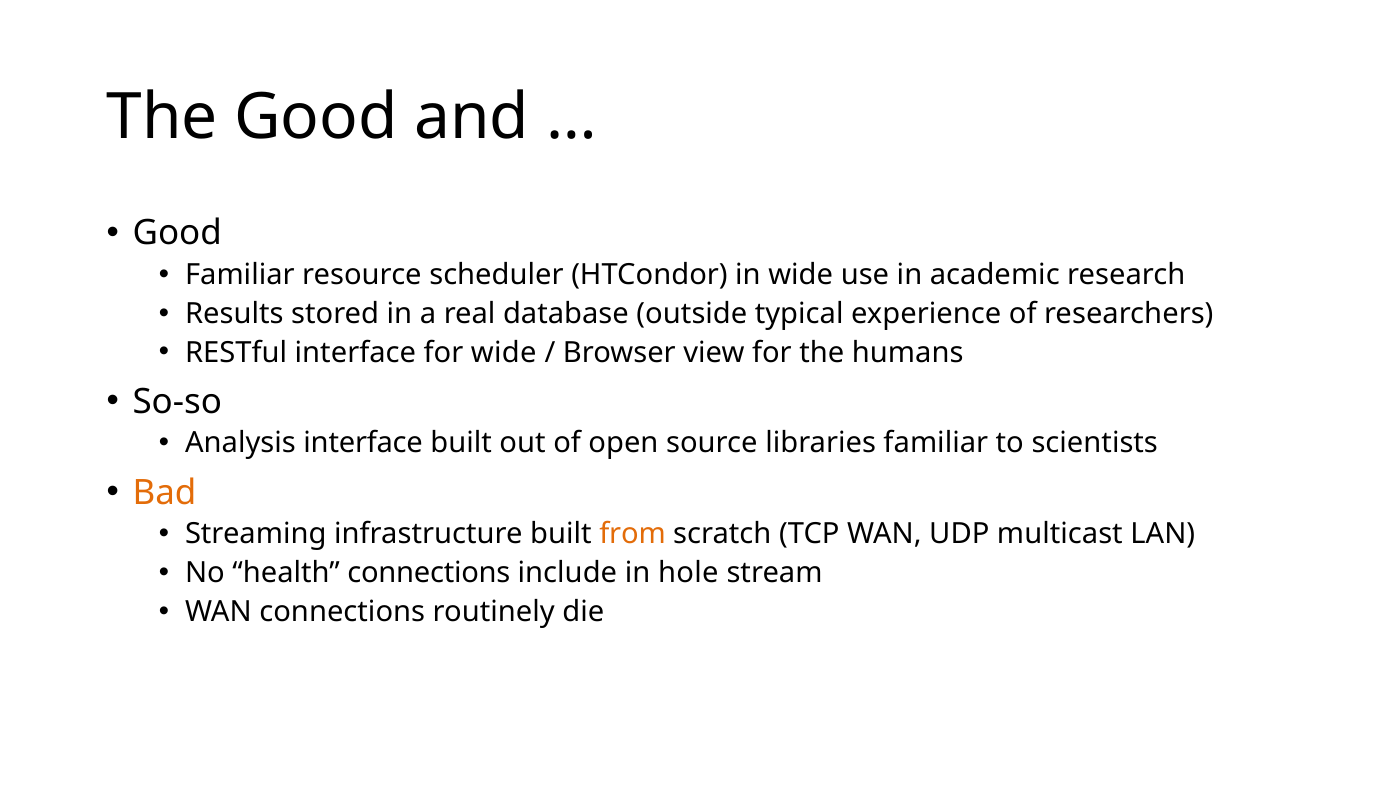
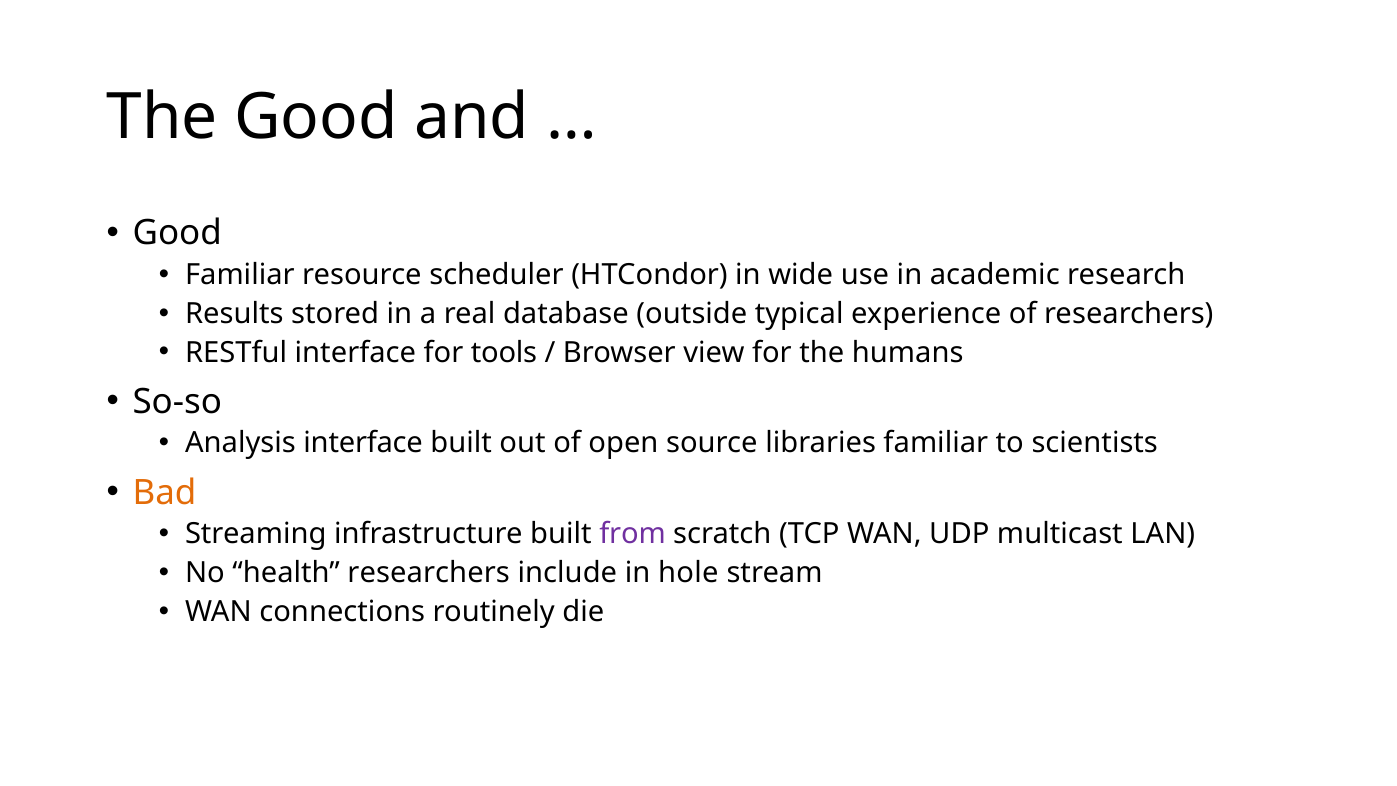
for wide: wide -> tools (504, 352)
from colour: orange -> purple (633, 534)
health connections: connections -> researchers (429, 573)
